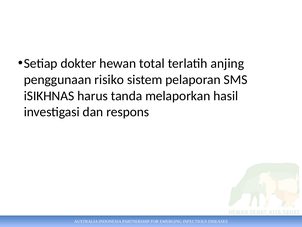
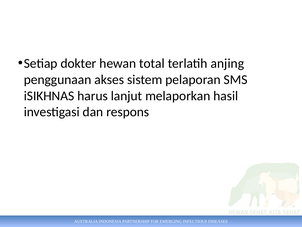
risiko: risiko -> akses (109, 79)
tanda: tanda -> lanjut (127, 96)
